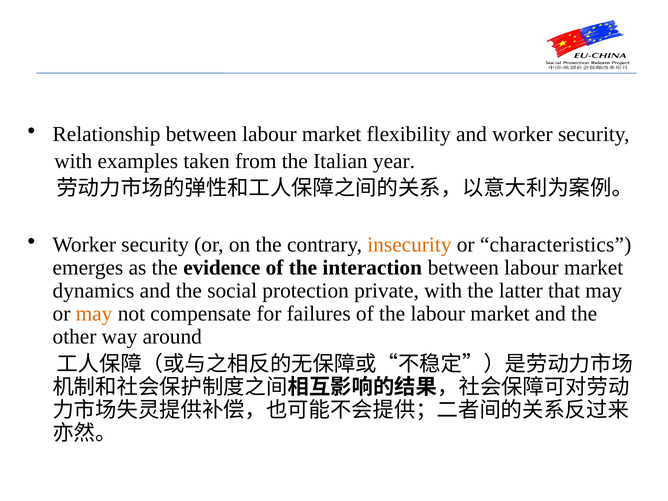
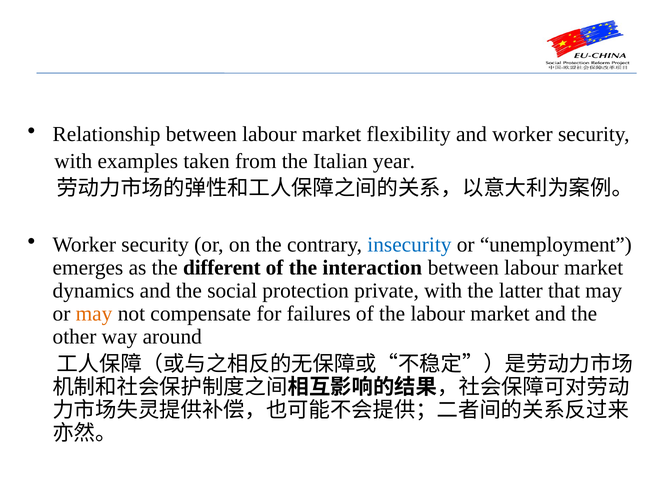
insecurity colour: orange -> blue (409, 245)
characteristics: characteristics -> unemployment (556, 245)
evidence: evidence -> different (222, 268)
